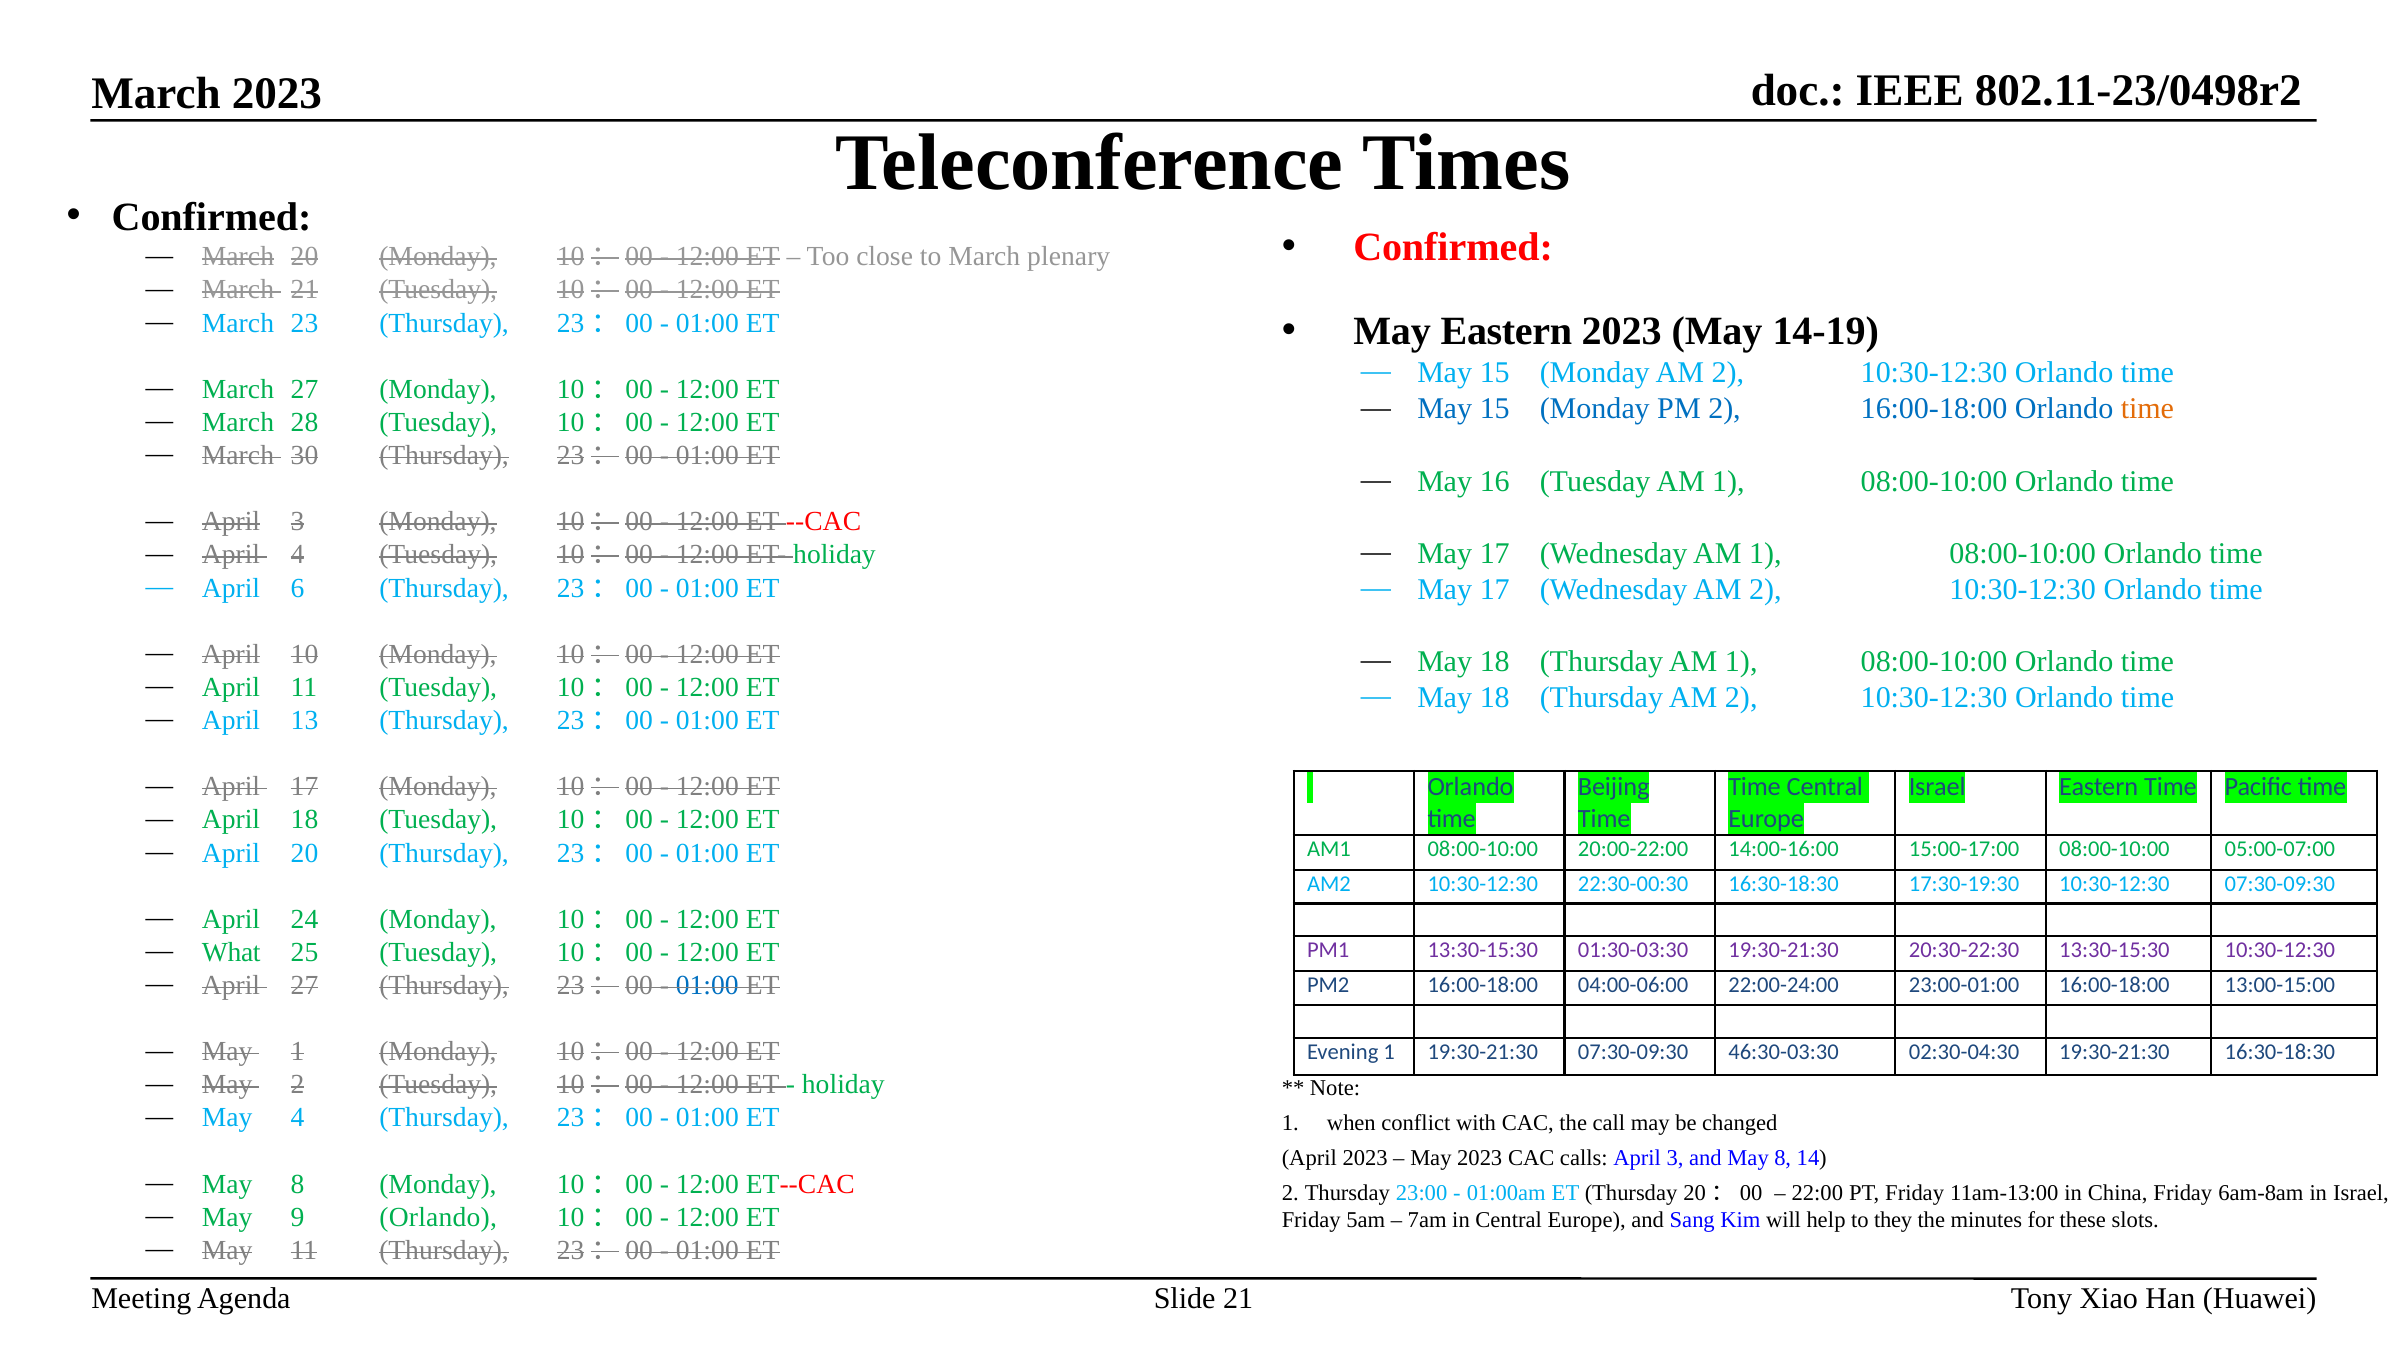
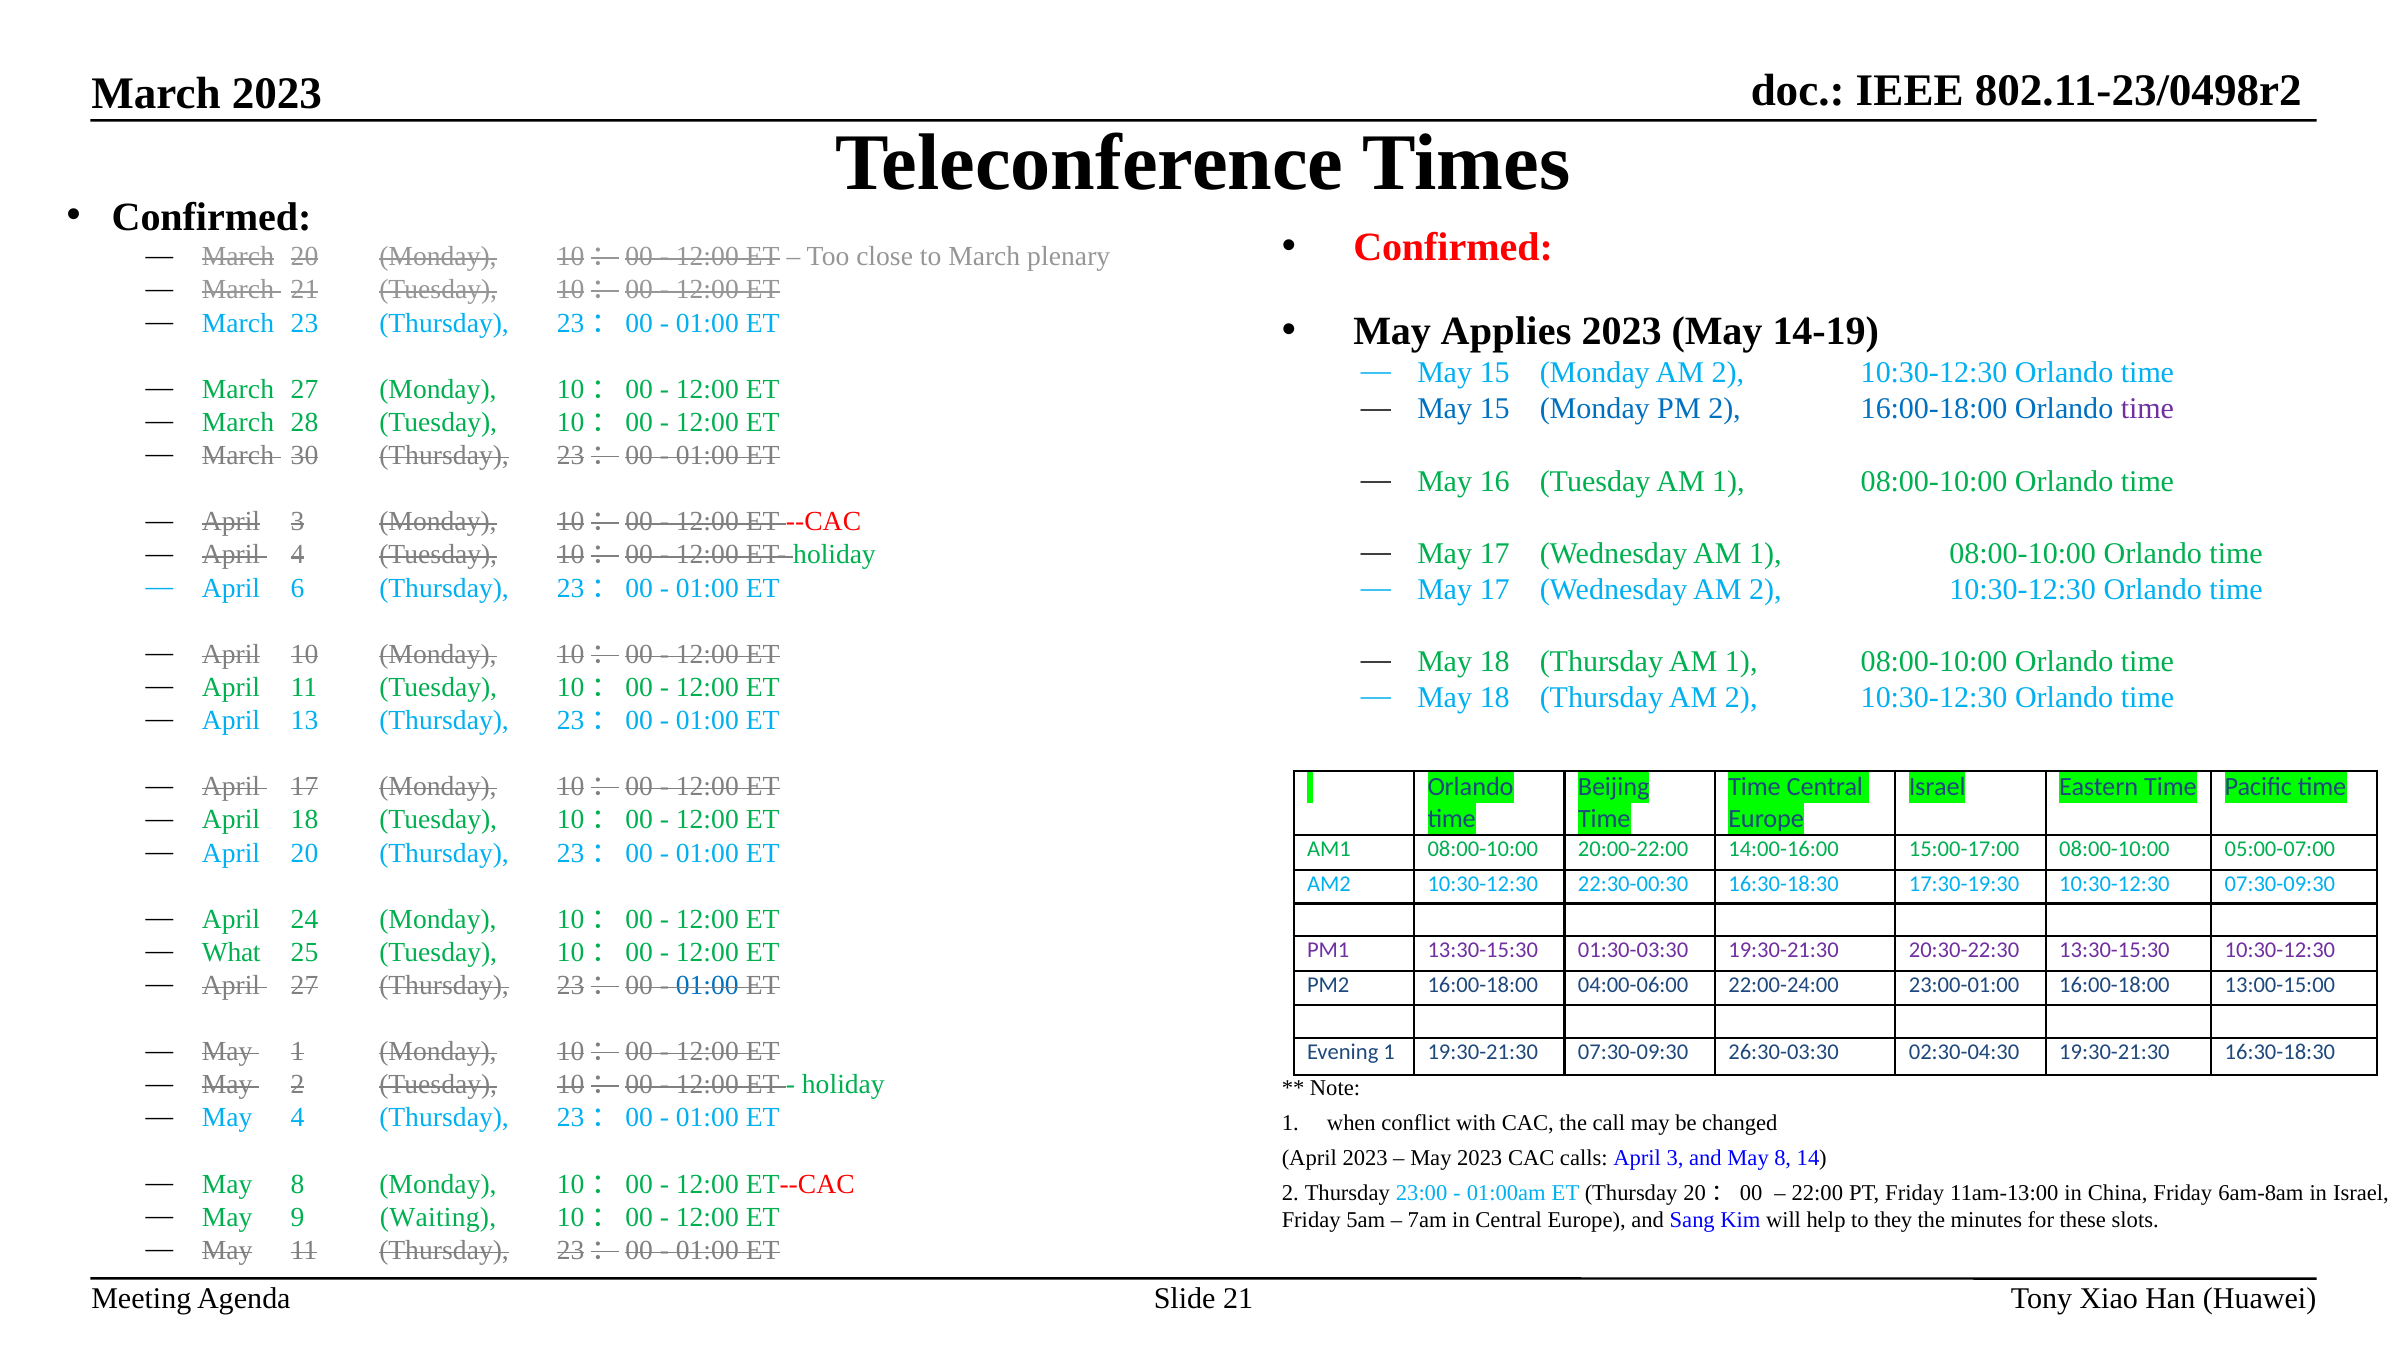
May Eastern: Eastern -> Applies (1506, 331)
time colour: orange -> purple (2147, 409)
46:30-03:30: 46:30-03:30 -> 26:30-03:30 (1784, 1052)
9 Orlando: Orlando -> Waiting (438, 1217)
